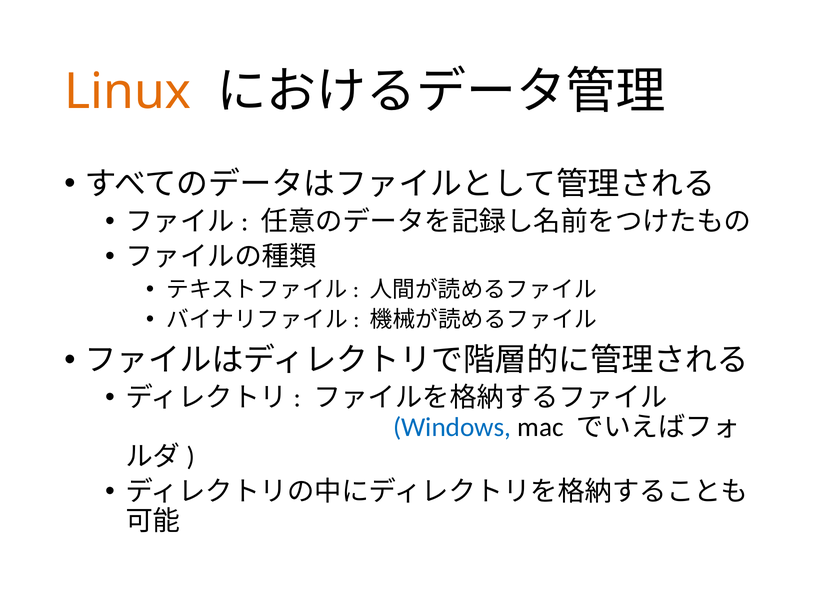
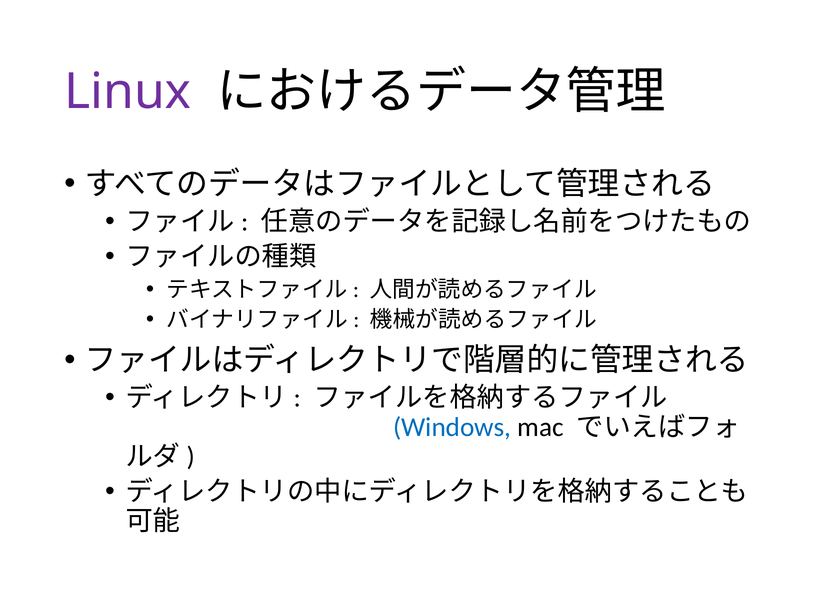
Linux colour: orange -> purple (128, 92)
